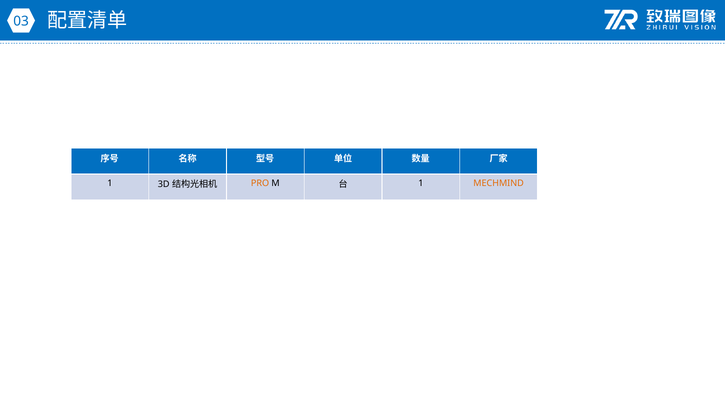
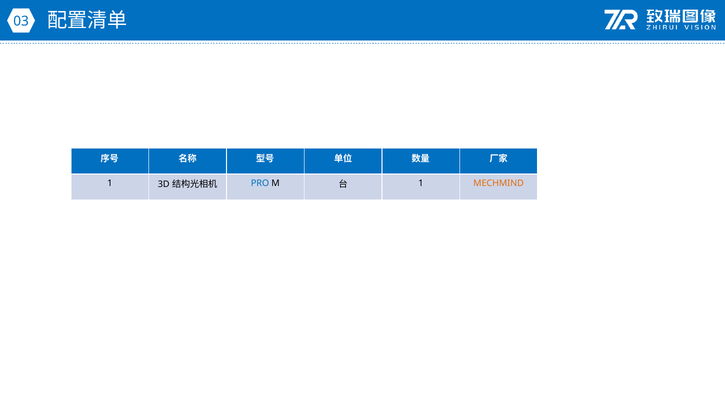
PRO colour: orange -> blue (260, 183)
